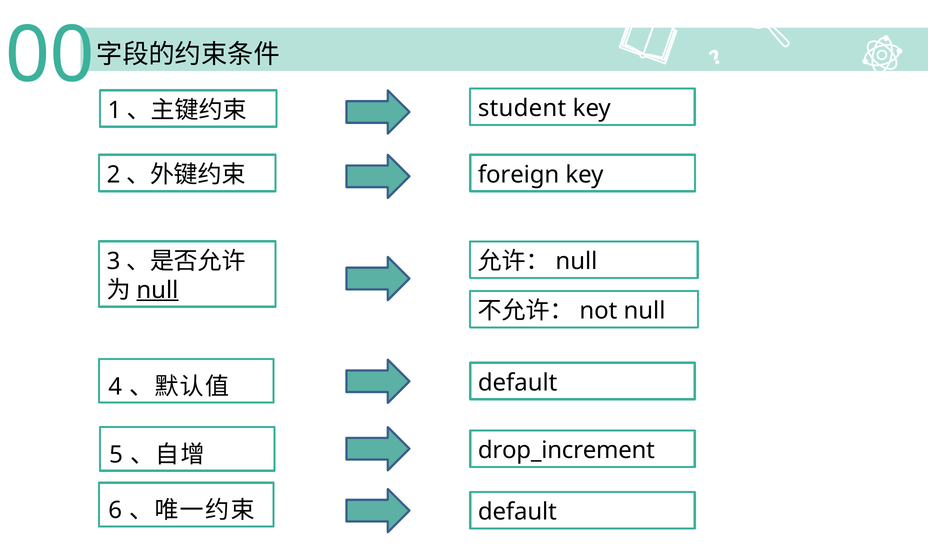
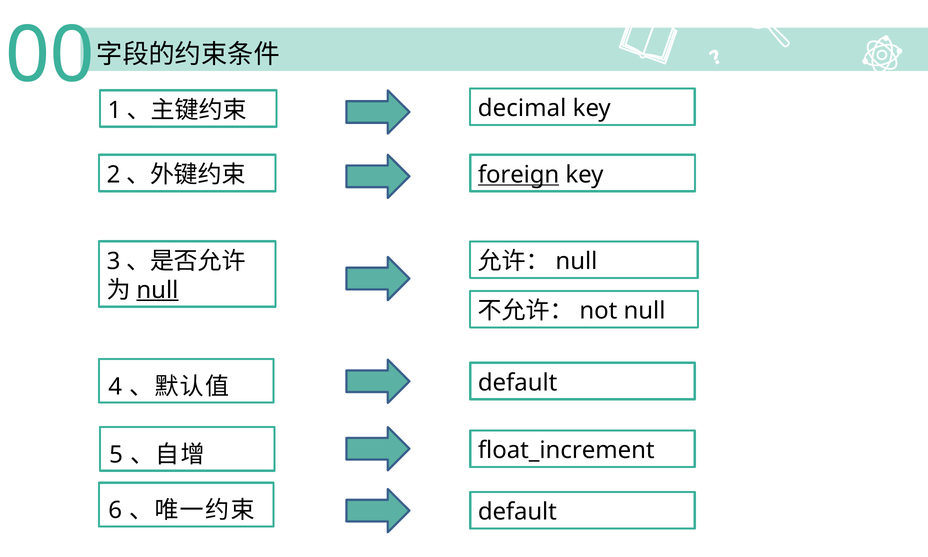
student: student -> decimal (522, 108)
foreign underline: none -> present (519, 175)
drop_increment: drop_increment -> float_increment (566, 450)
